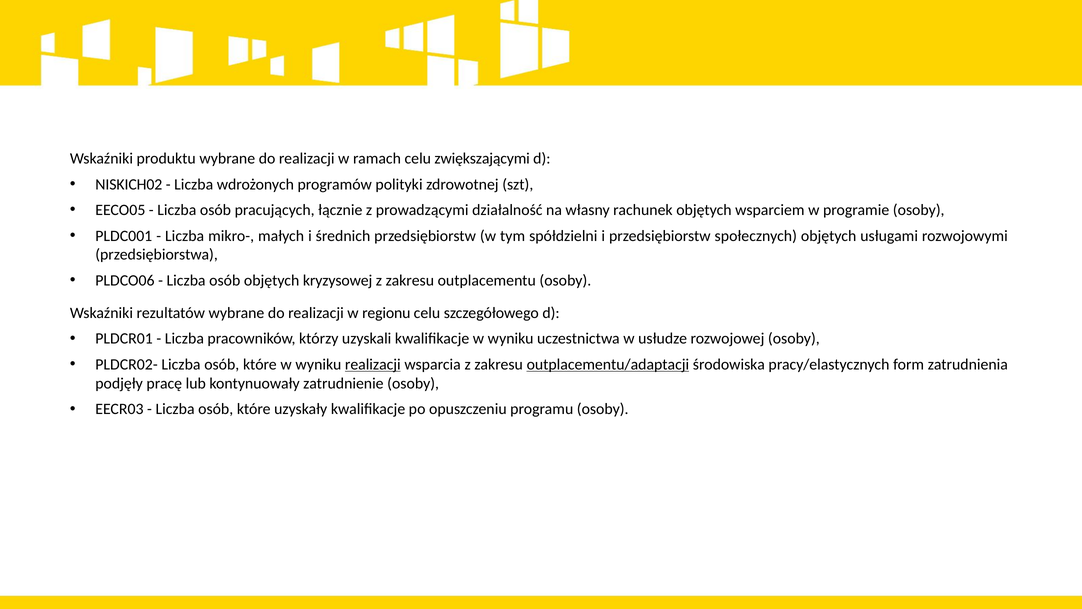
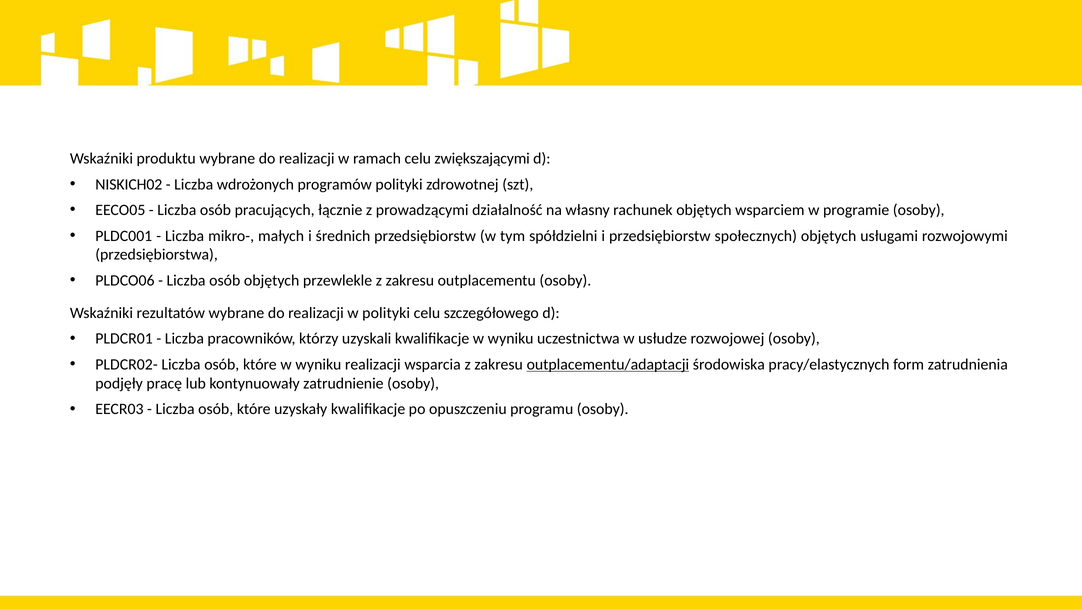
kryzysowej: kryzysowej -> przewlekle (338, 280)
w regionu: regionu -> polityki (386, 313)
realizacji underline: present -> none (373, 364)
